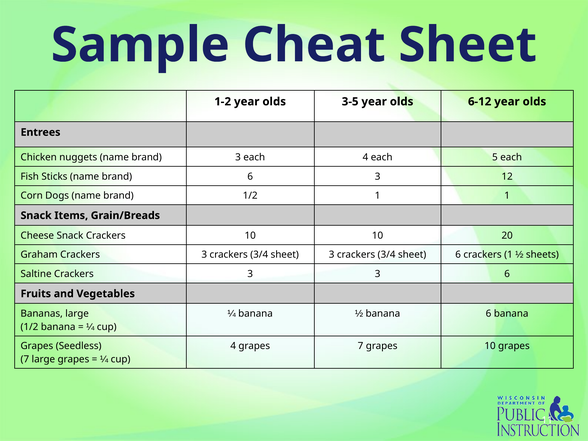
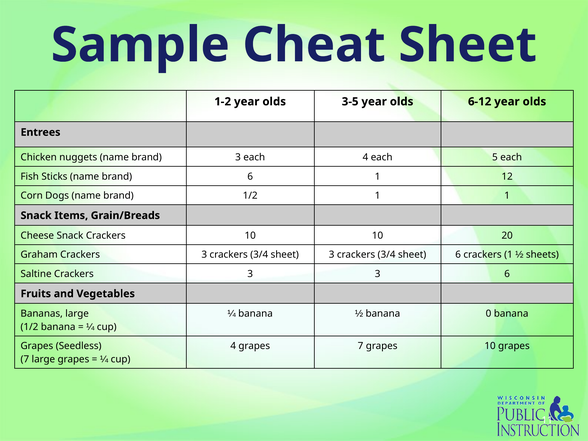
6 3: 3 -> 1 (378, 177)
banana 6: 6 -> 0 (489, 314)
